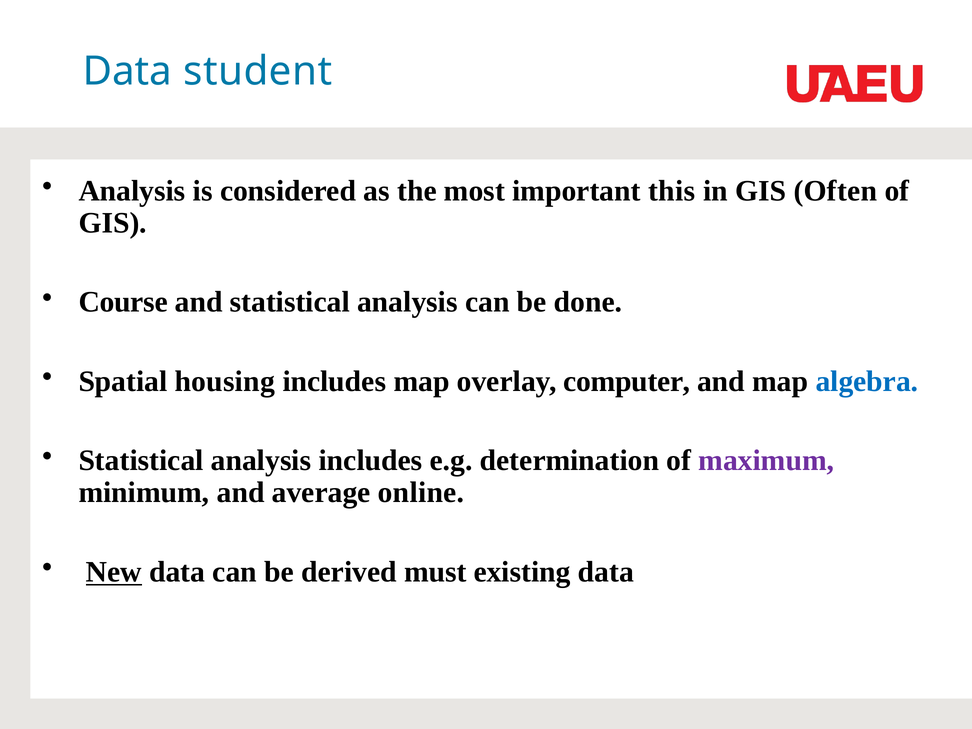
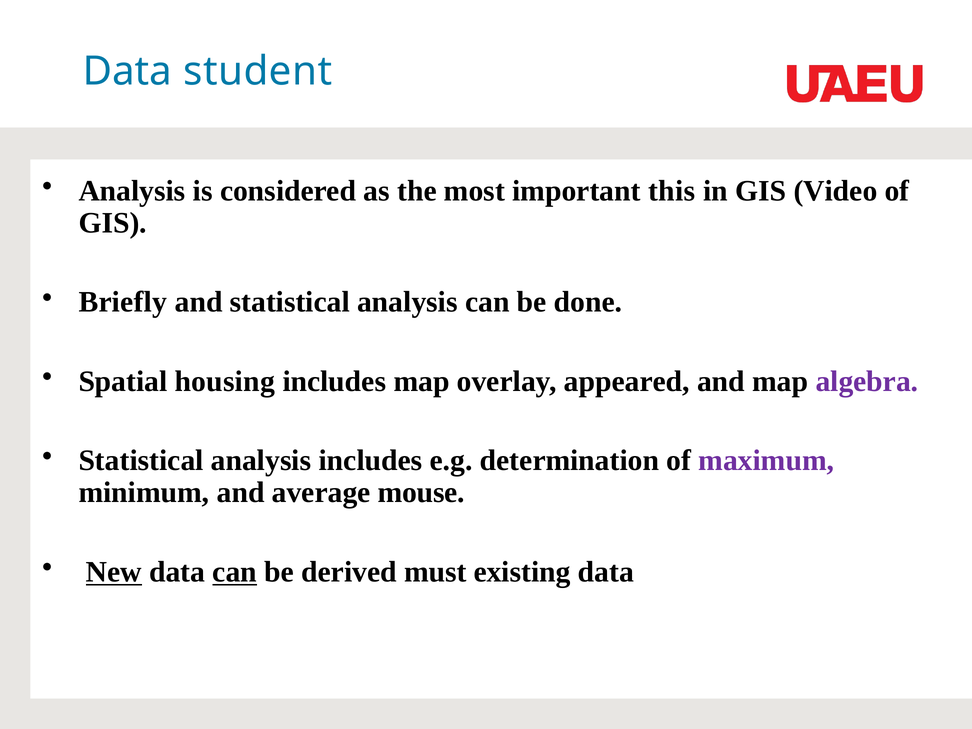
Often: Often -> Video (835, 191)
Course: Course -> Briefly (123, 302)
computer: computer -> appeared (627, 381)
algebra colour: blue -> purple (867, 381)
online: online -> mouse (421, 493)
can underline: none -> present (235, 572)
